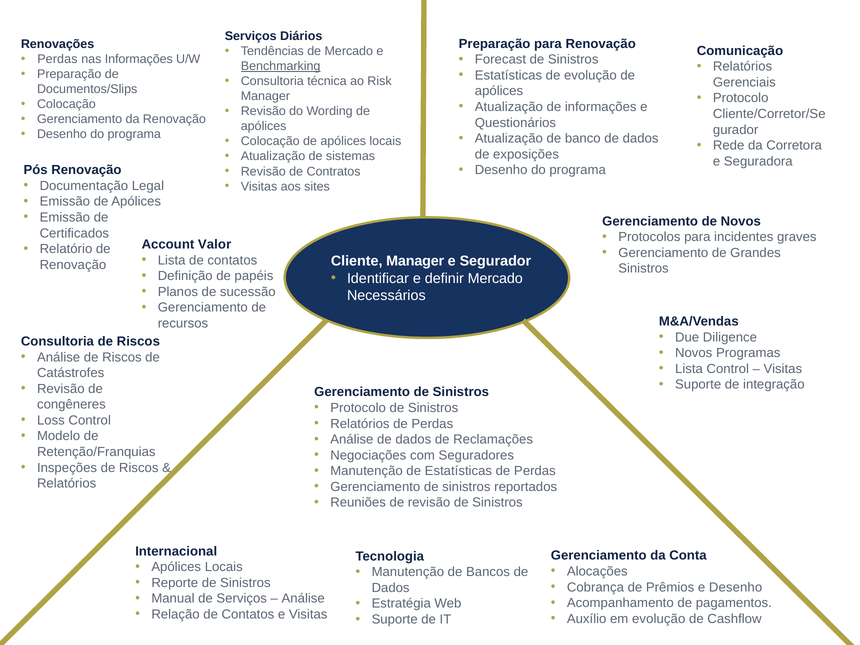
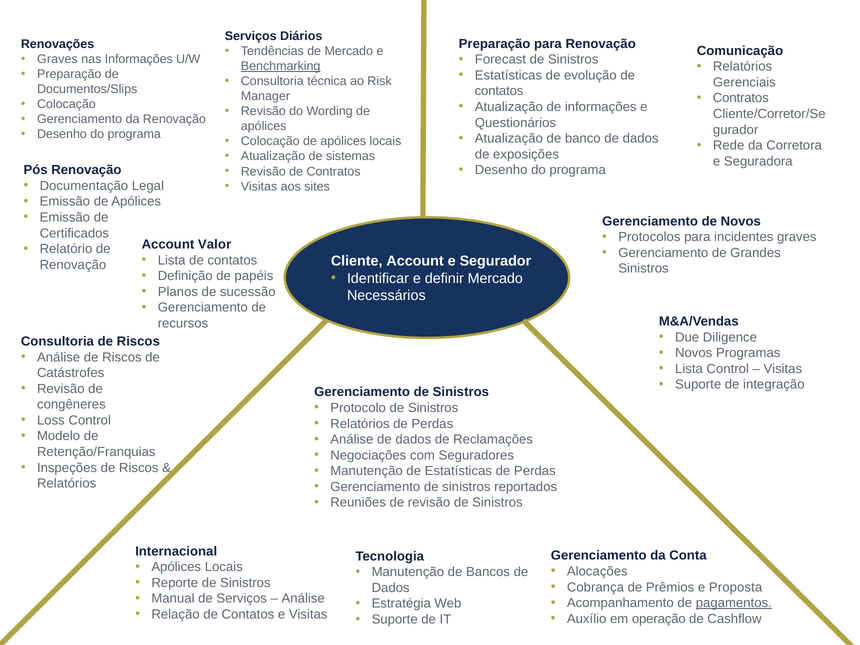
Perdas: Perdas -> Graves (57, 59)
apólices: apólices -> contatos (499, 91)
Protocolo: Protocolo -> Contratos (741, 98)
Cliente Manager: Manager -> Account (415, 261)
e Desenho: Desenho -> Proposta (736, 587)
pagamentos underline: none -> present (734, 603)
em evolução: evolução -> operação (659, 619)
